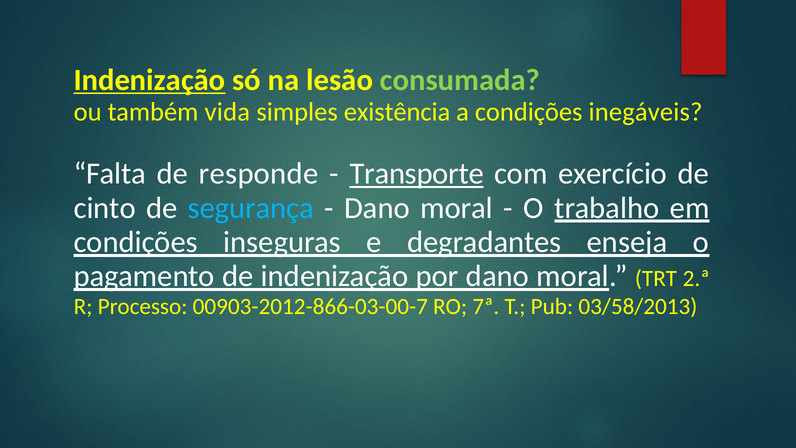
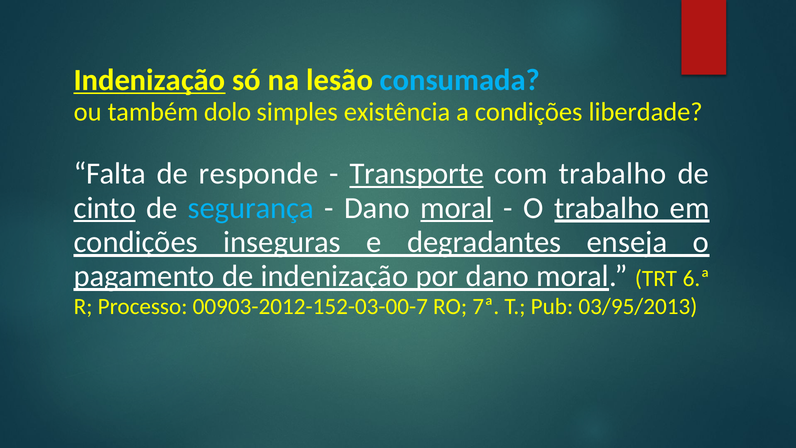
consumada colour: light green -> light blue (460, 80)
vida: vida -> dolo (228, 112)
inegáveis: inegáveis -> liberdade (646, 112)
com exercício: exercício -> trabalho (612, 174)
cinto underline: none -> present (105, 208)
moral underline: none -> present (457, 208)
2.ª: 2.ª -> 6.ª (696, 279)
00903-2012-866-03-00-7: 00903-2012-866-03-00-7 -> 00903-2012-152-03-00-7 (310, 306)
03/58/2013: 03/58/2013 -> 03/95/2013 (638, 306)
